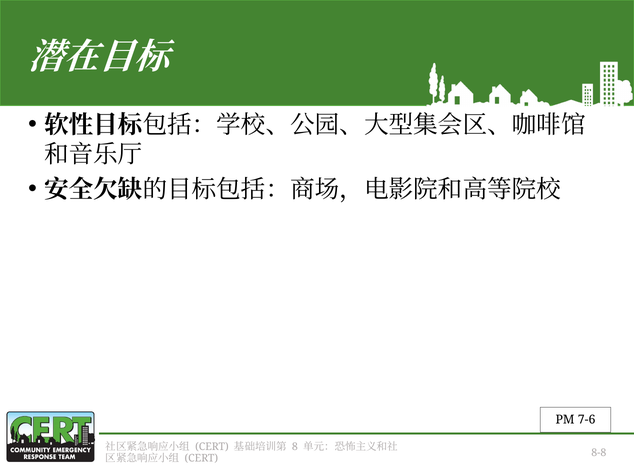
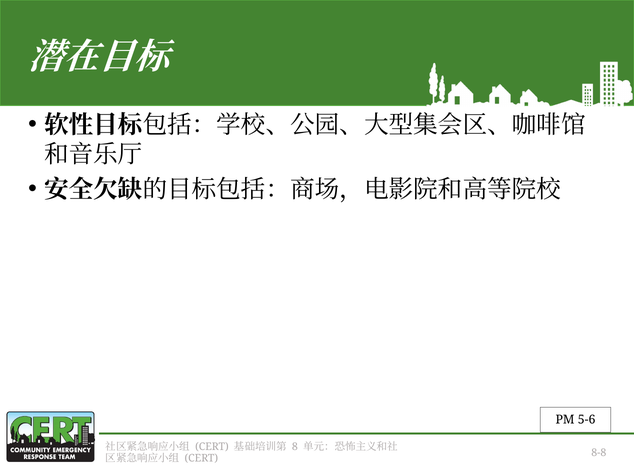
7-6: 7-6 -> 5-6 (587, 420)
